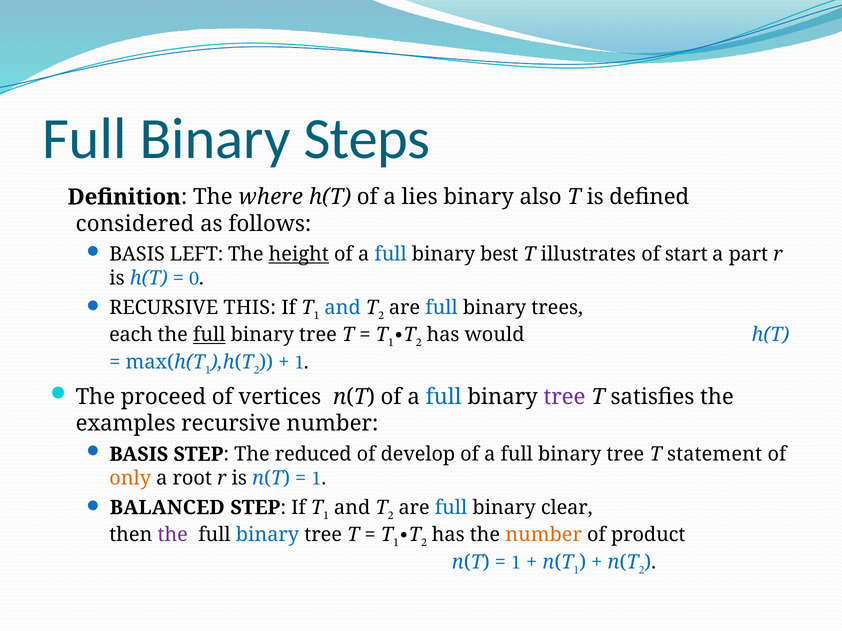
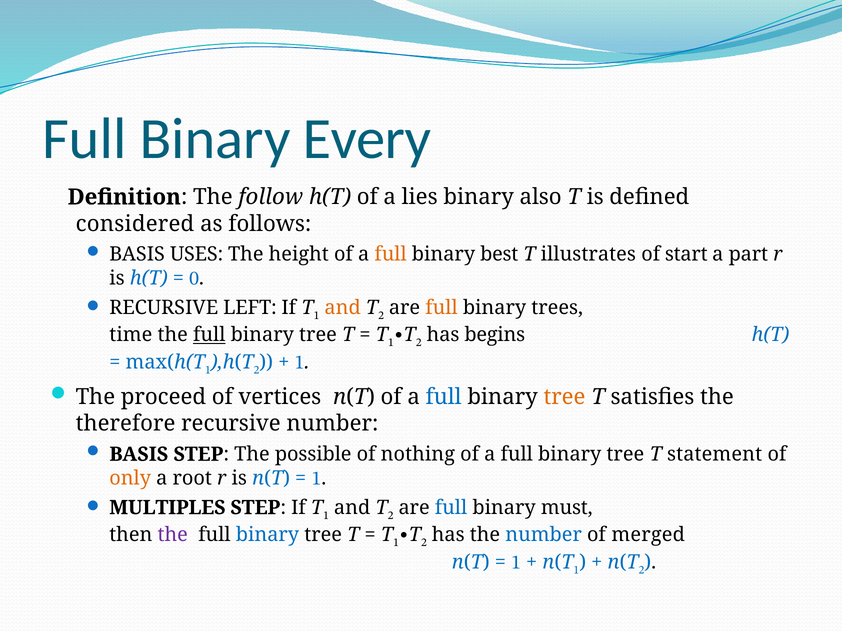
Steps: Steps -> Every (367, 139)
where: where -> follow (271, 197)
LEFT: LEFT -> USES (197, 255)
height underline: present -> none (299, 255)
full colour: blue -> orange (391, 255)
THIS: THIS -> LEFT (250, 308)
and colour: blue -> orange (343, 308)
full colour: blue -> orange (441, 308)
each: each -> time (131, 335)
would: would -> begins (495, 335)
tree colour: purple -> orange (564, 397)
examples: examples -> therefore (126, 424)
reduced: reduced -> possible (313, 455)
develop: develop -> nothing (418, 455)
BALANCED: BALANCED -> MULTIPLES (167, 508)
clear: clear -> must (567, 508)
number colour: orange -> blue (544, 535)
product: product -> merged (648, 535)
